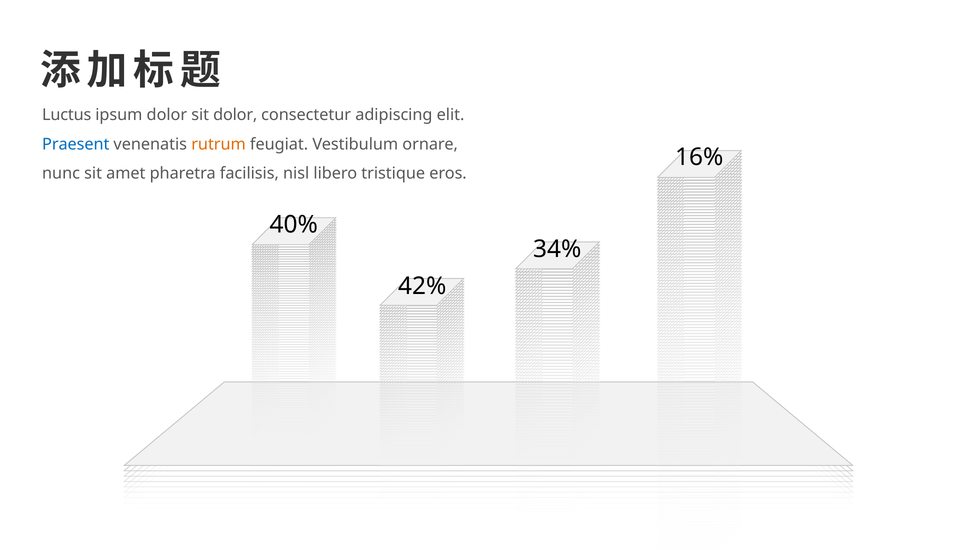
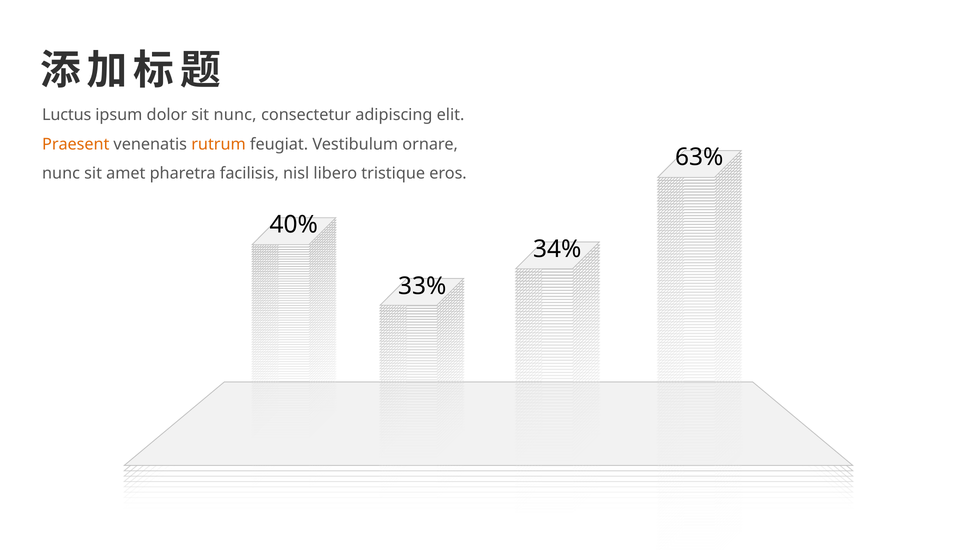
sit dolor: dolor -> nunc (235, 115)
Praesent colour: blue -> orange (76, 144)
16%: 16% -> 63% (699, 157)
42%: 42% -> 33% (422, 286)
